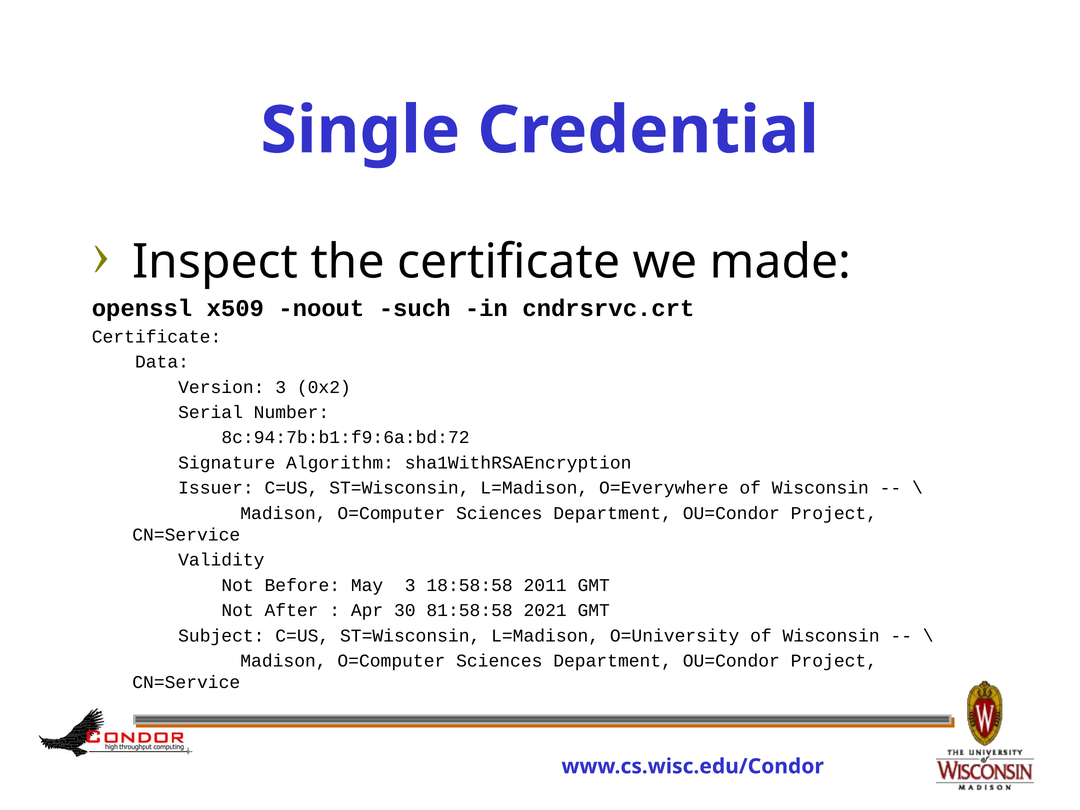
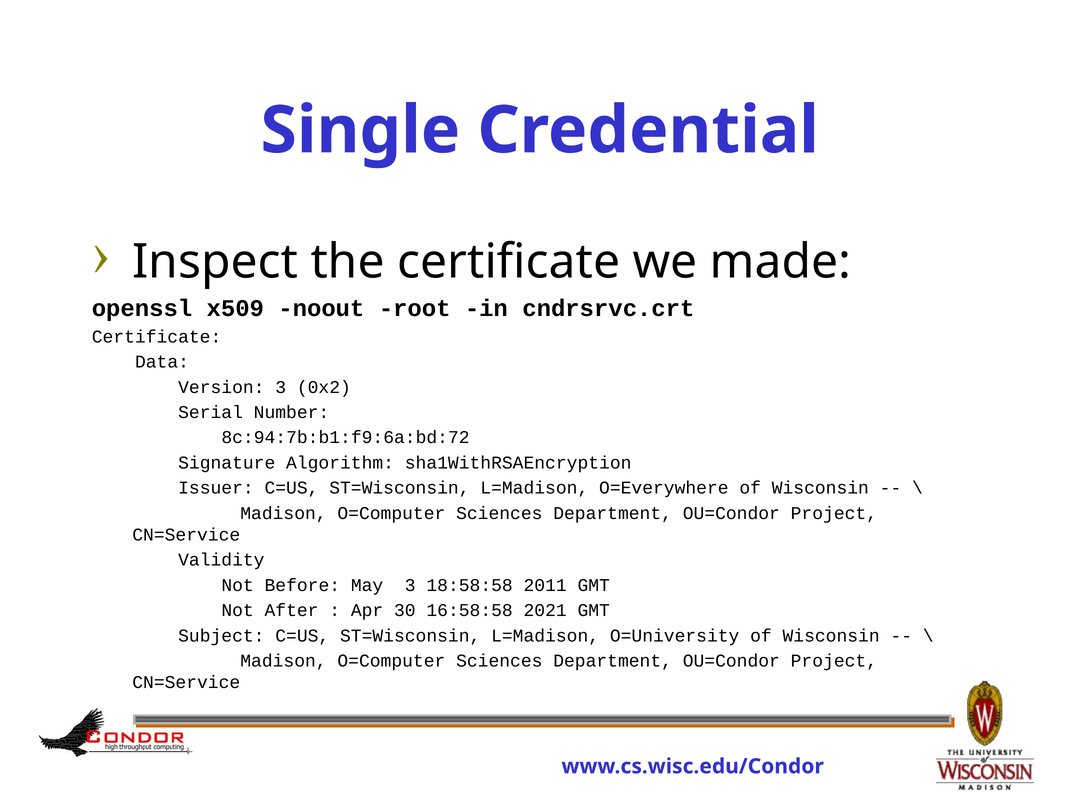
such: such -> root (415, 308)
81:58:58: 81:58:58 -> 16:58:58 (470, 610)
